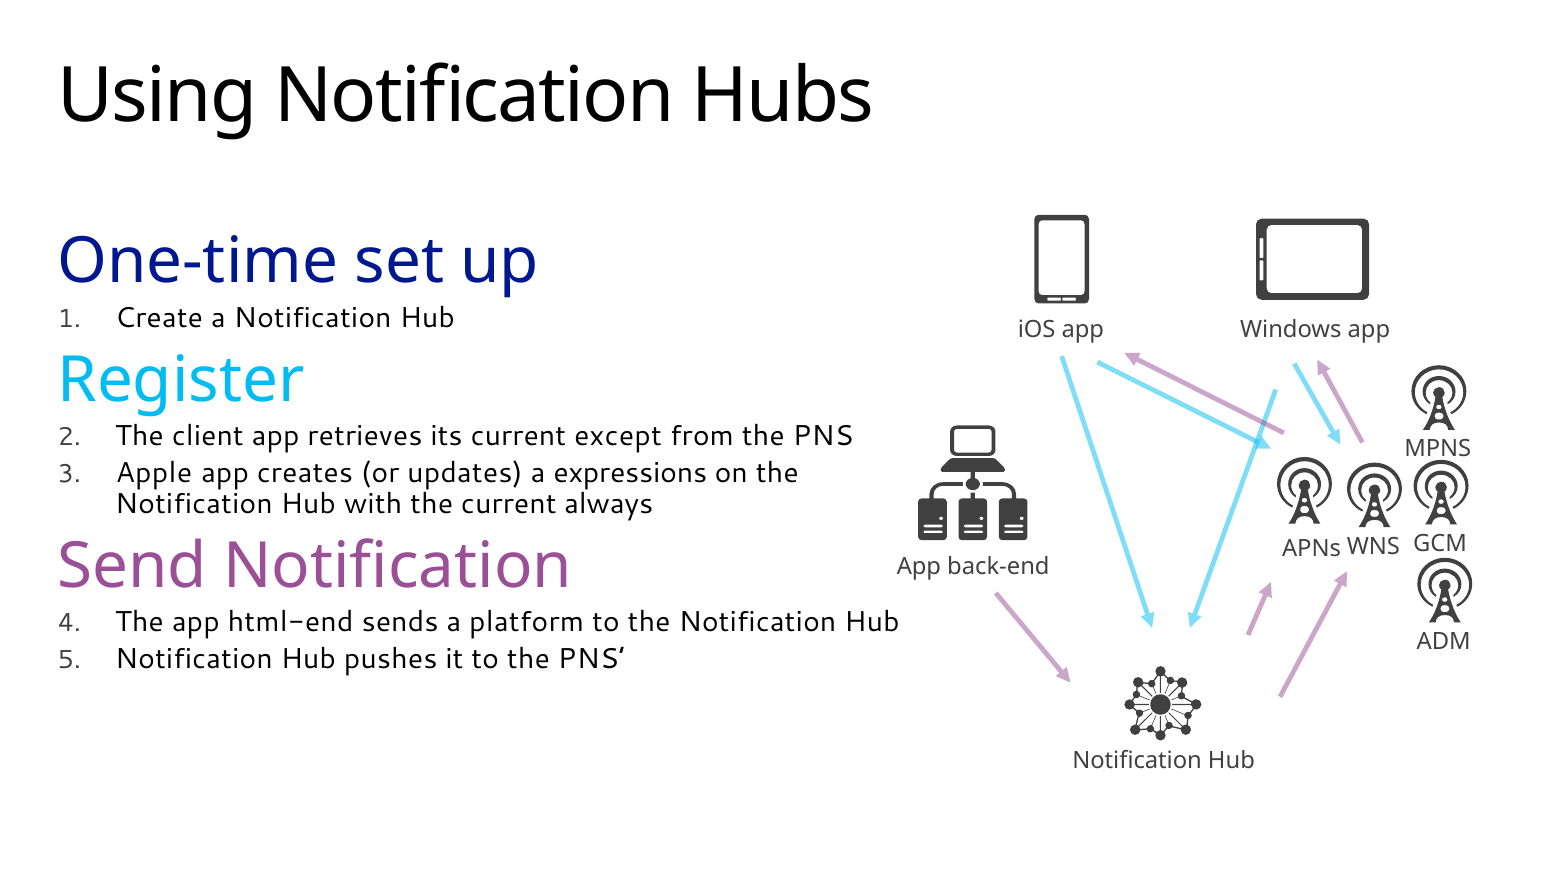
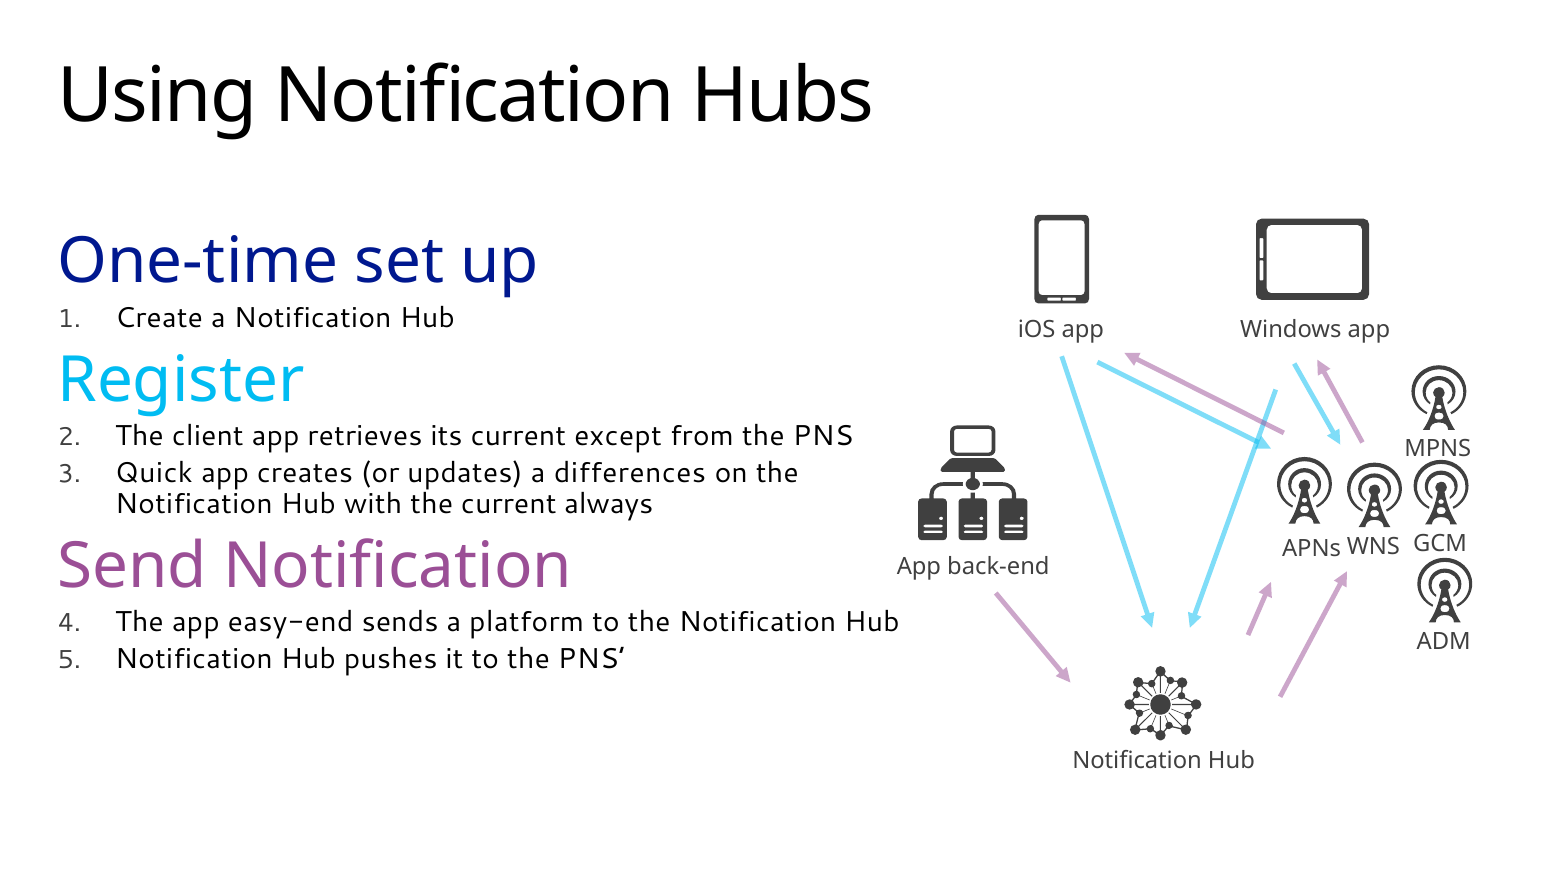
Apple: Apple -> Quick (154, 473)
expressions: expressions -> differences (630, 473)
html-end: html-end -> easy-end (291, 623)
